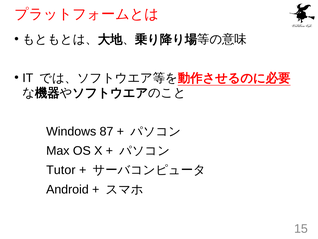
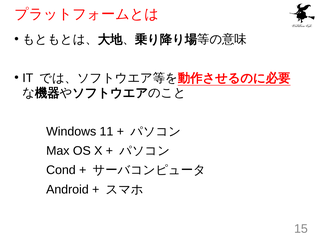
87: 87 -> 11 (106, 131)
Tutor: Tutor -> Cond (61, 170)
